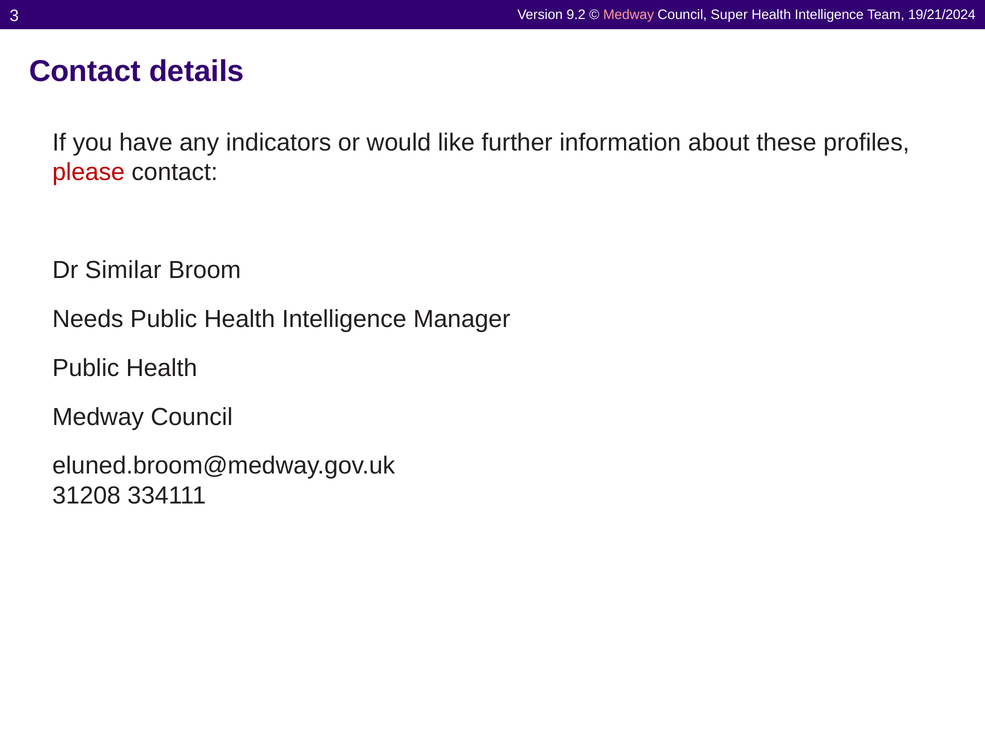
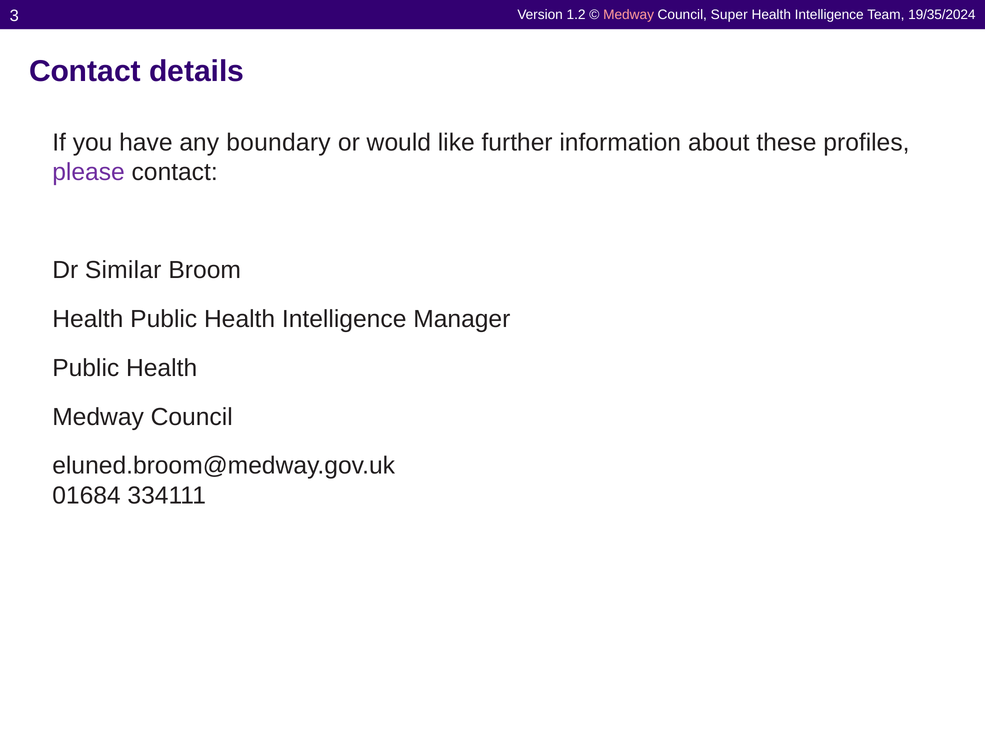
9.2: 9.2 -> 1.2 (576, 15)
19/21/2024: 19/21/2024 -> 19/35/2024 (942, 15)
indicators: indicators -> boundary (278, 142)
please colour: red -> purple (89, 172)
Needs: Needs -> Health (88, 319)
31208: 31208 -> 01684 (86, 495)
